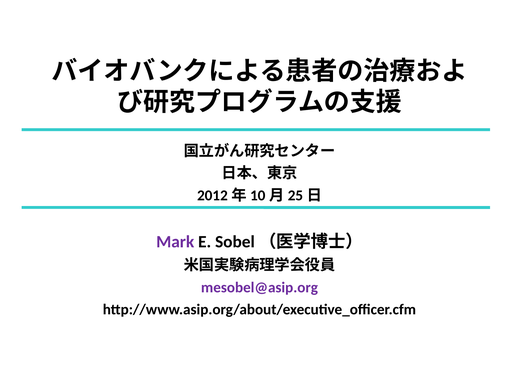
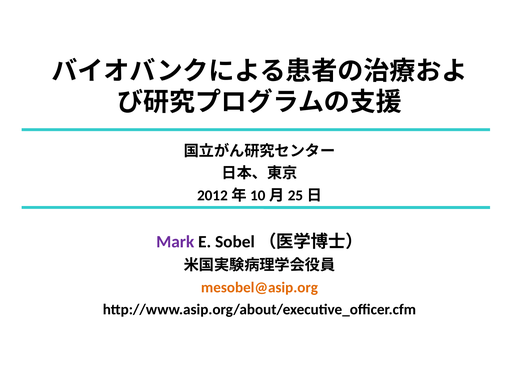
mesobel@asip.org colour: purple -> orange (259, 288)
